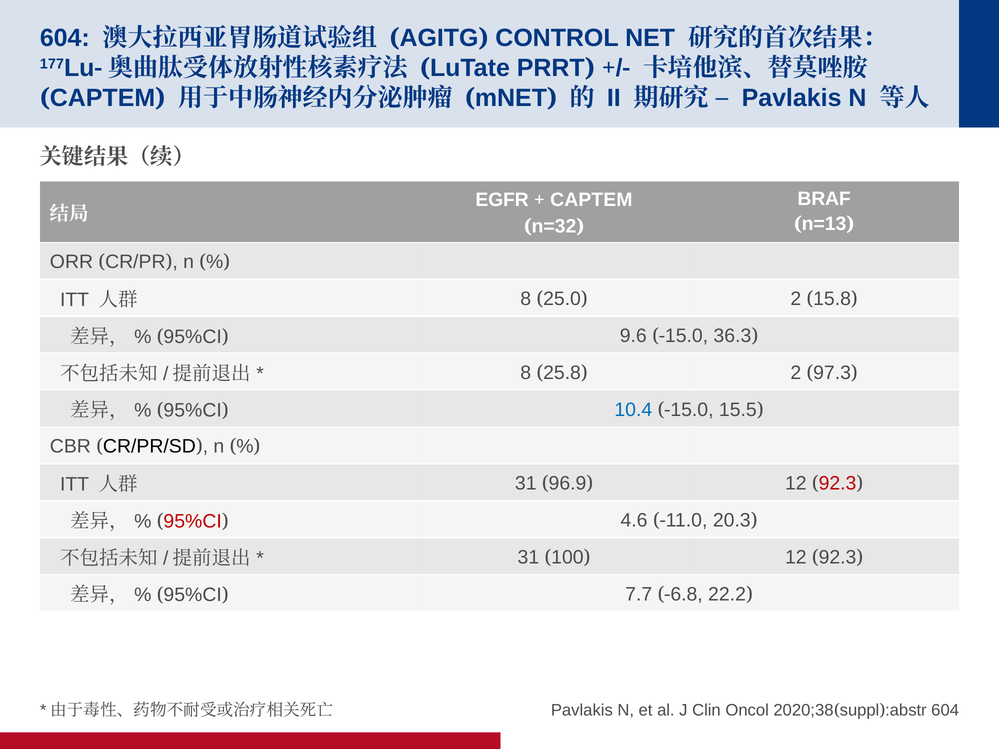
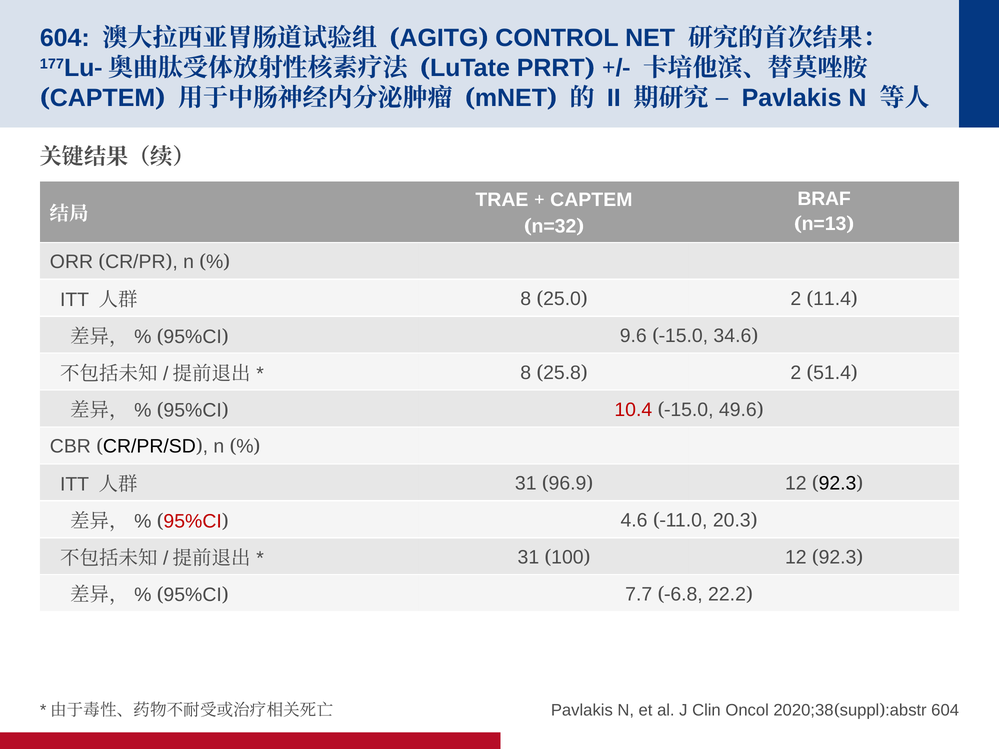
EGFR: EGFR -> TRAE (502, 200)
15.8: 15.8 -> 11.4 (832, 299)
36.3: 36.3 -> 34.6 (732, 336)
97.3: 97.3 -> 51.4 (832, 373)
10.4 colour: blue -> red (633, 410)
15.5: 15.5 -> 49.6 (738, 410)
92.3 colour: red -> black (838, 484)
